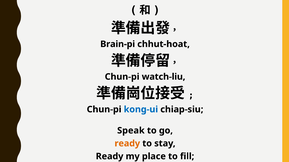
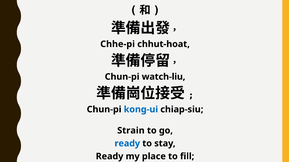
Brain-pi: Brain-pi -> Chhe-pi (118, 44)
Speak: Speak -> Strain (131, 131)
ready colour: orange -> blue (127, 144)
